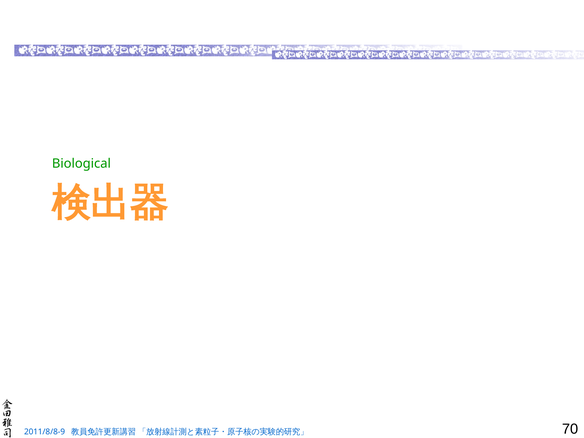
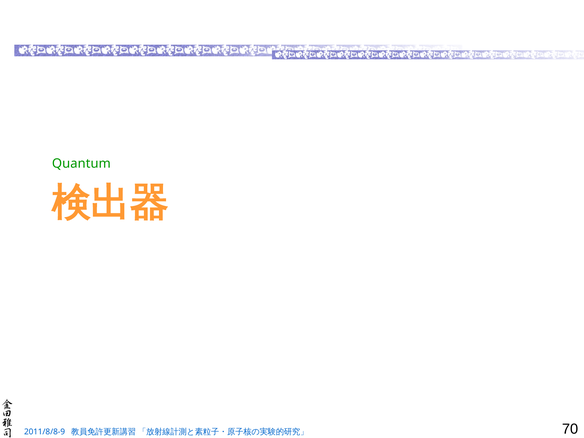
Biological: Biological -> Quantum (81, 164)
